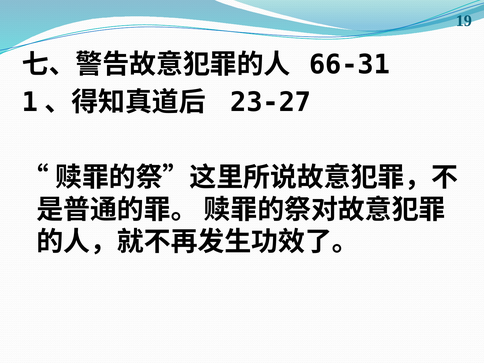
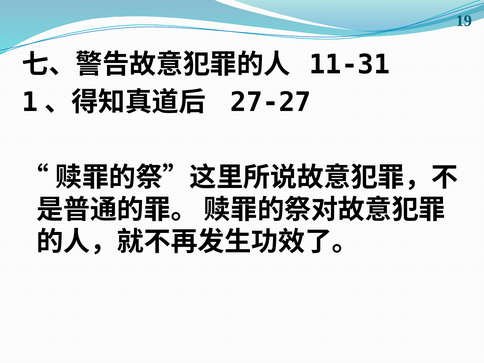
66-31: 66-31 -> 11-31 (350, 65)
23-27: 23-27 -> 27-27 (271, 102)
